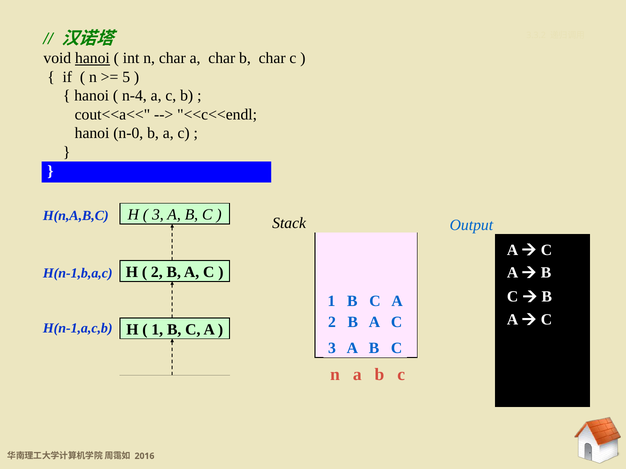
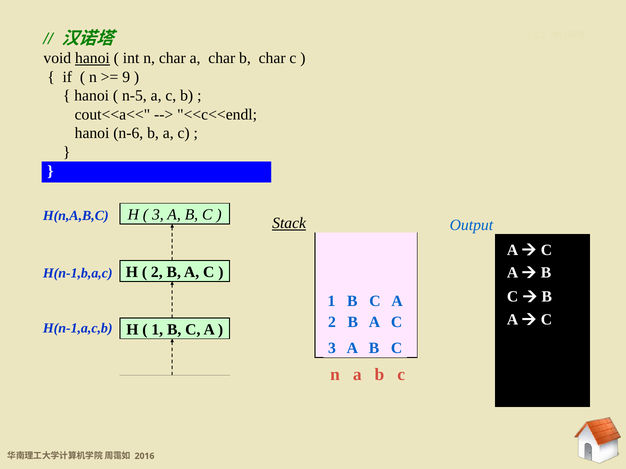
5: 5 -> 9 (126, 77)
n-4: n-4 -> n-5 (134, 96)
n-0: n-0 -> n-6 (128, 133)
Stack underline: none -> present (289, 223)
